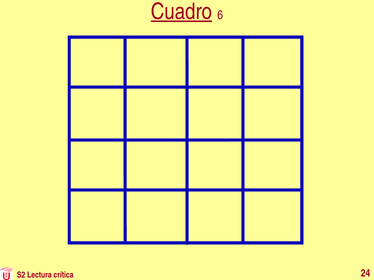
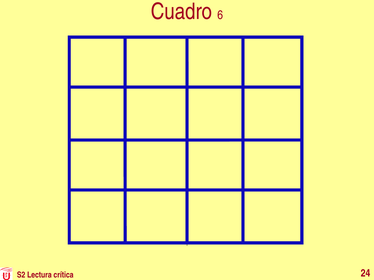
Cuadro underline: present -> none (182, 11)
